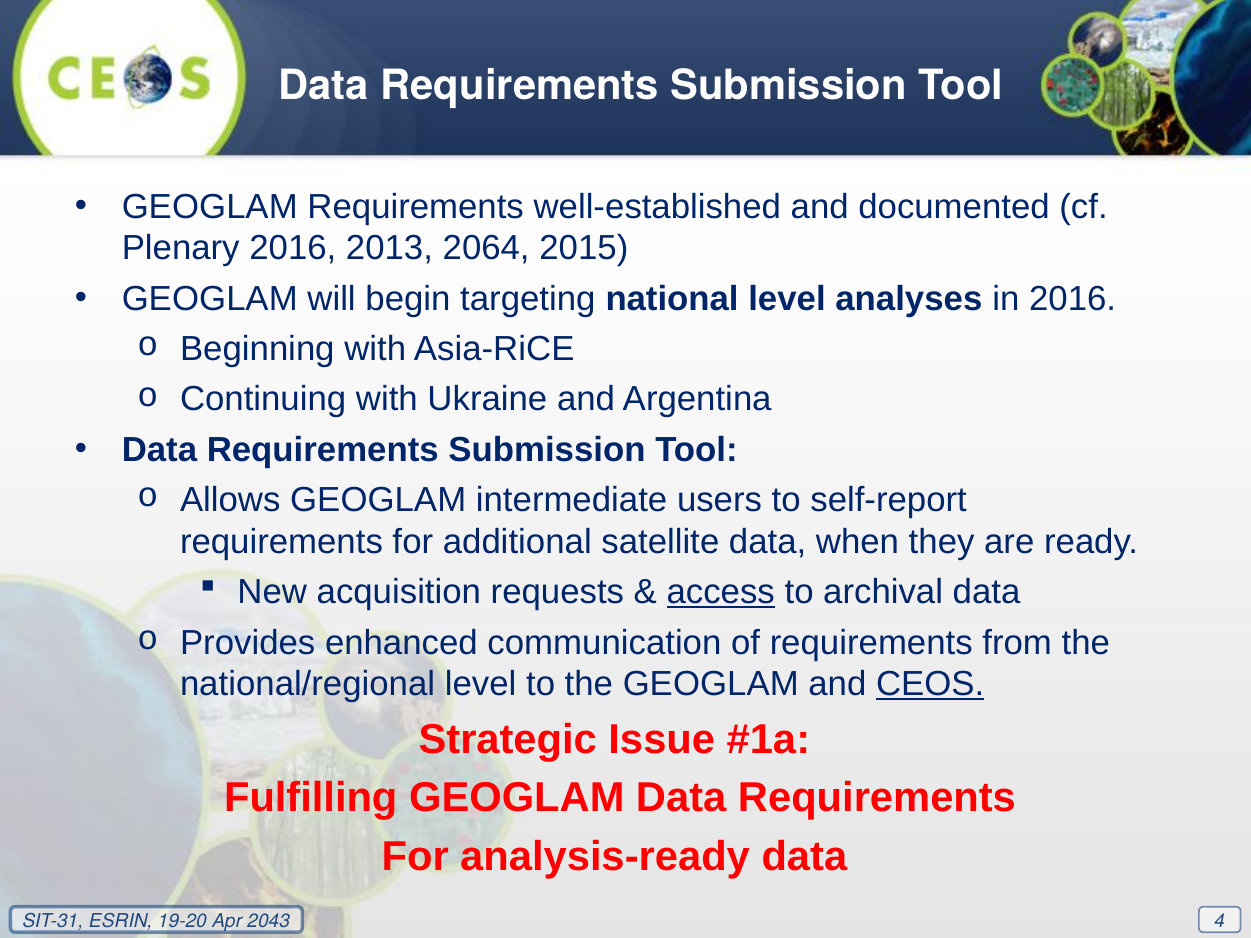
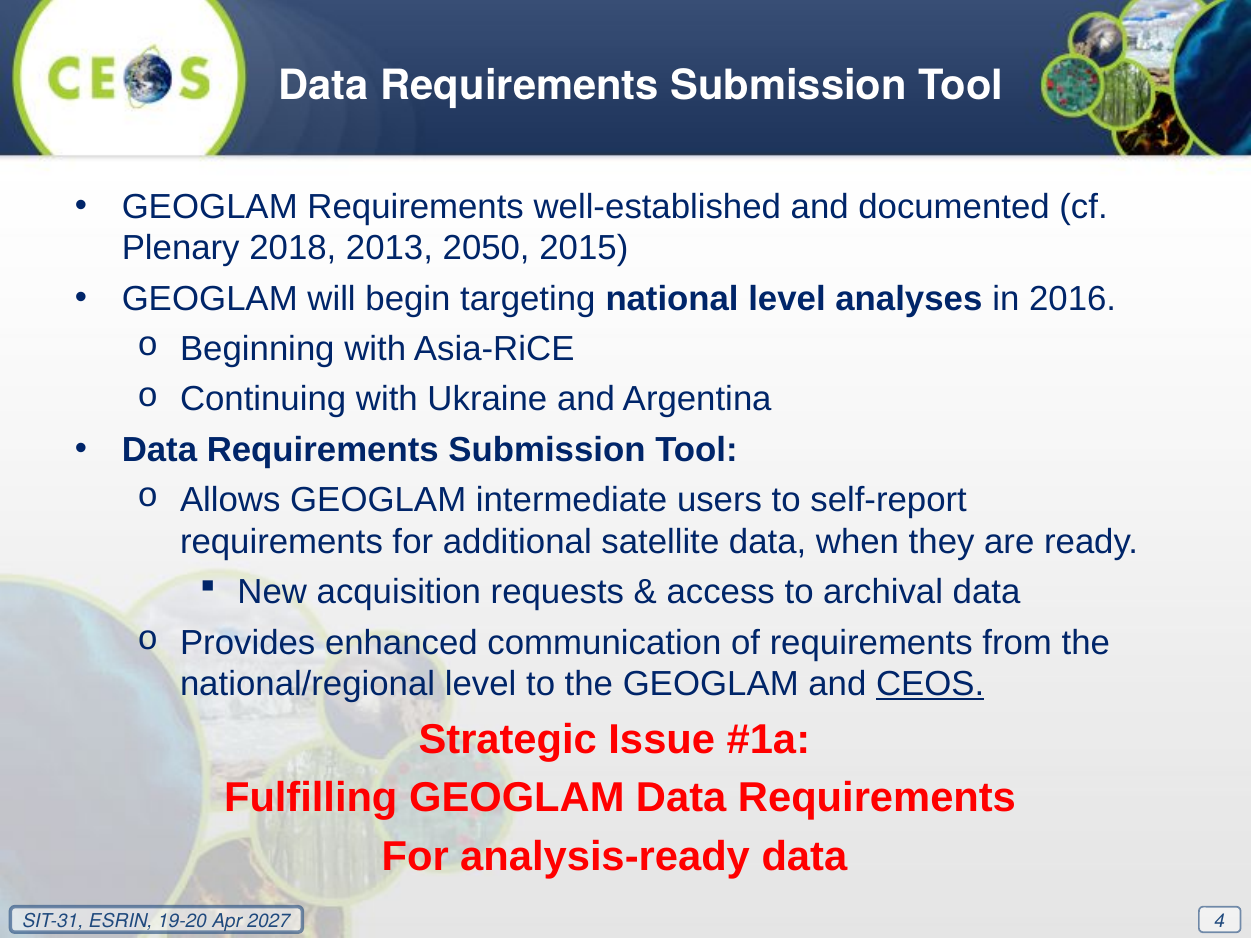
Plenary 2016: 2016 -> 2018 (293, 248)
2064: 2064 -> 2050 (486, 248)
access underline: present -> none (721, 592)
2043: 2043 -> 2027 (269, 921)
